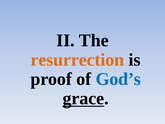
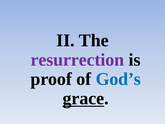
resurrection colour: orange -> purple (77, 60)
